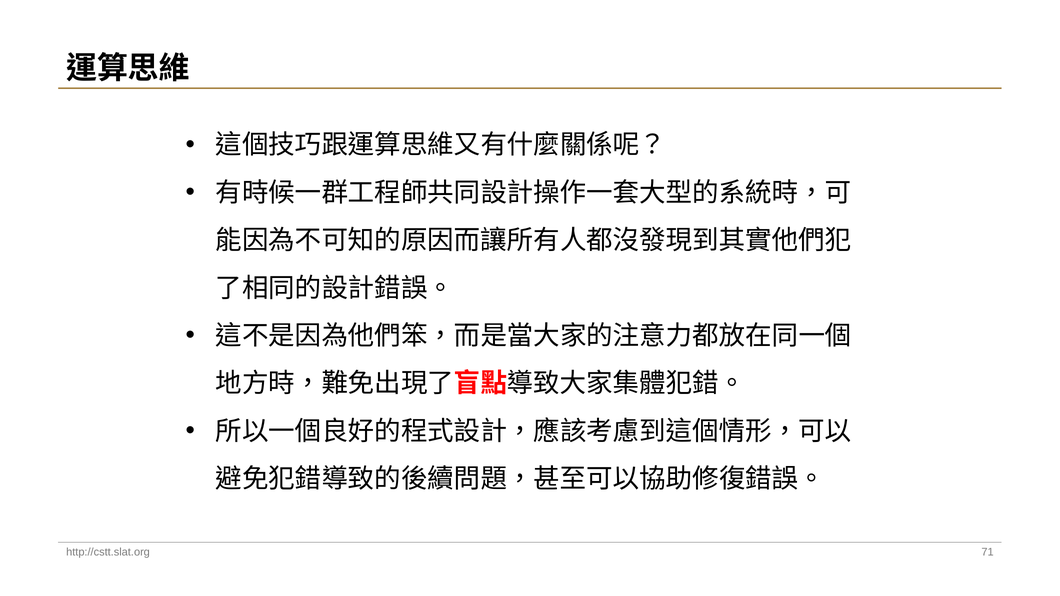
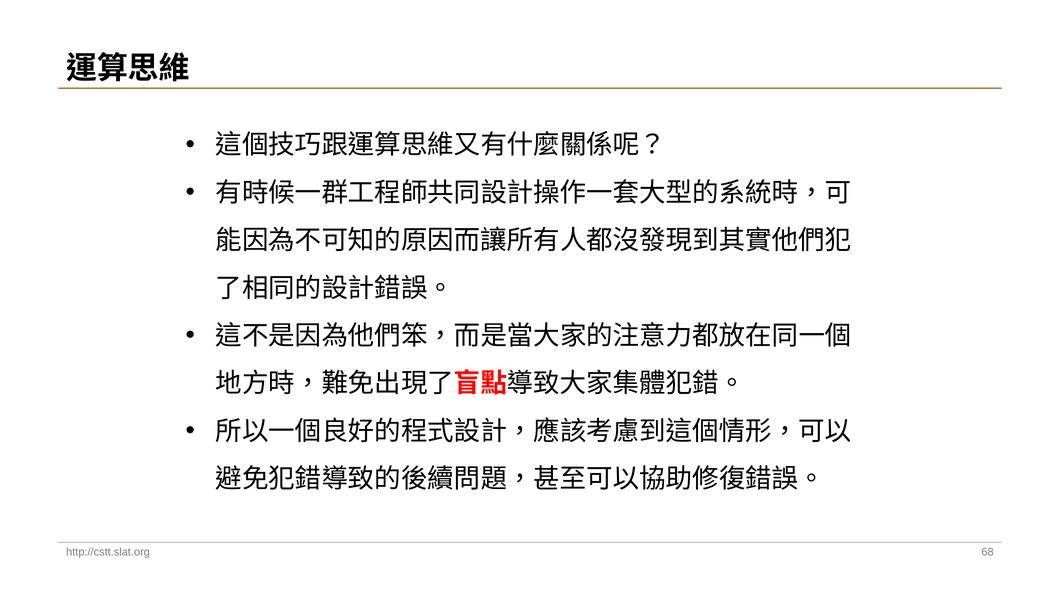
71: 71 -> 68 (988, 552)
